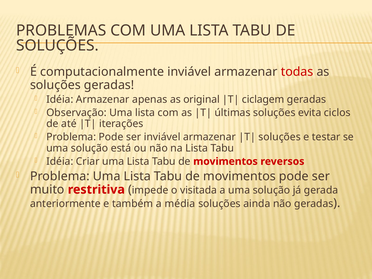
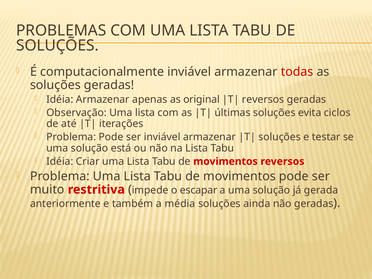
ciclagem: ciclagem -> reversos (263, 99)
visitada: visitada -> escapar (199, 190)
